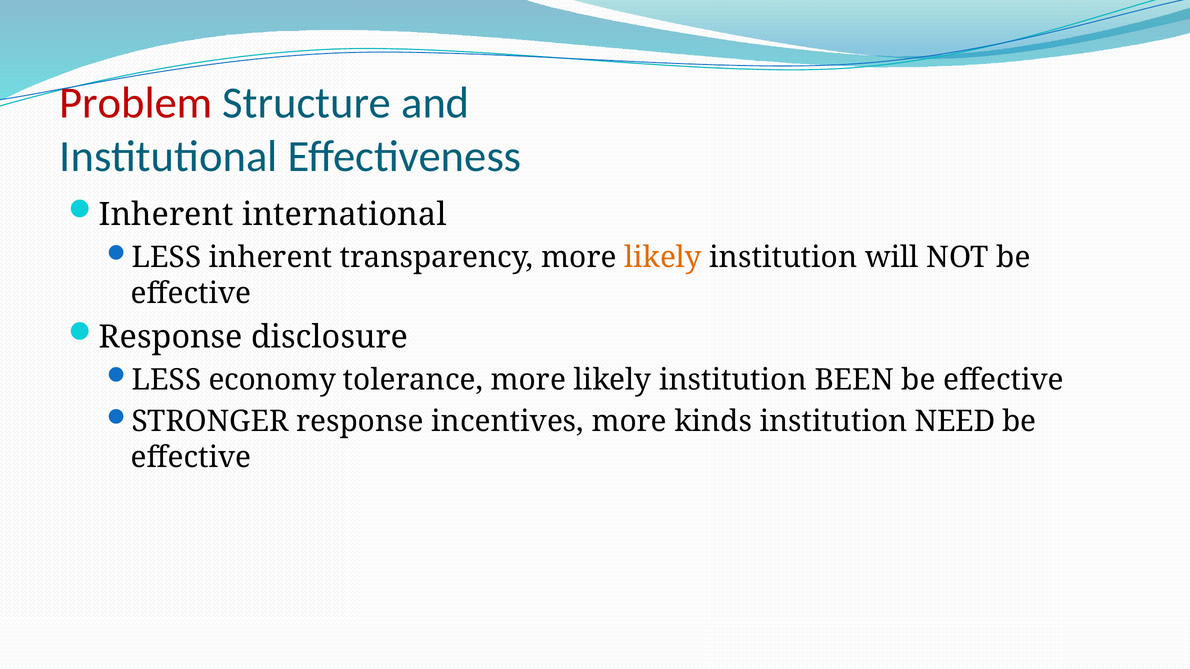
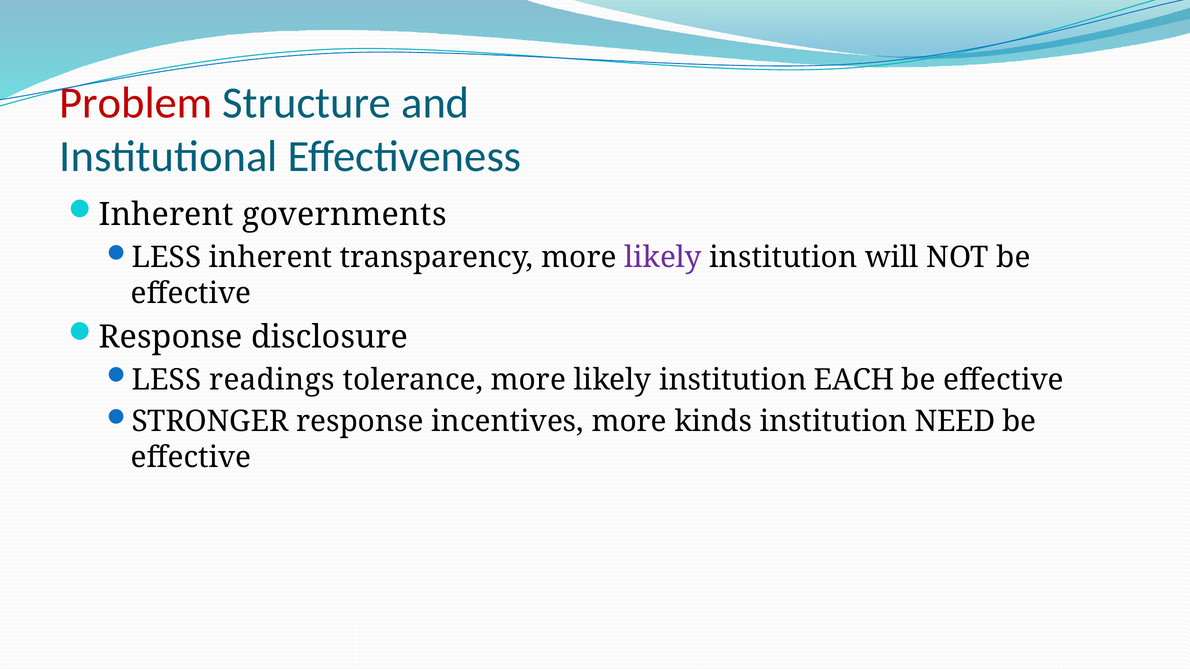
international: international -> governments (344, 215)
likely colour: orange -> purple (663, 258)
economy: economy -> readings (272, 380)
BEEN: BEEN -> EACH (854, 380)
